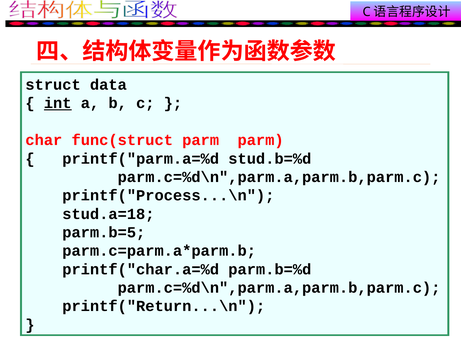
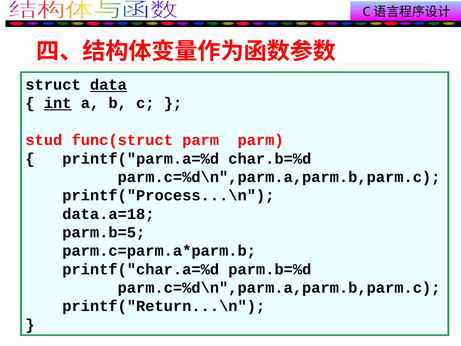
data underline: none -> present (108, 85)
char: char -> stud (44, 140)
stud.b=%d: stud.b=%d -> char.b=%d (270, 158)
stud.a=18: stud.a=18 -> data.a=18 (108, 214)
